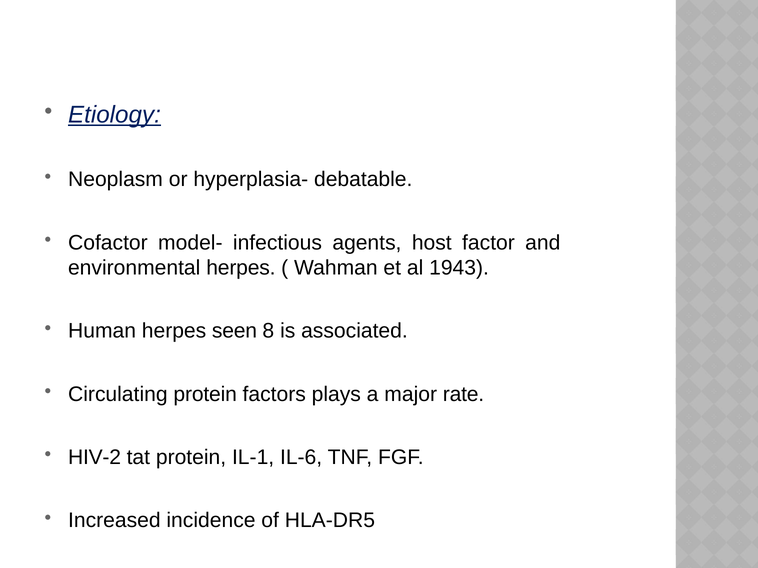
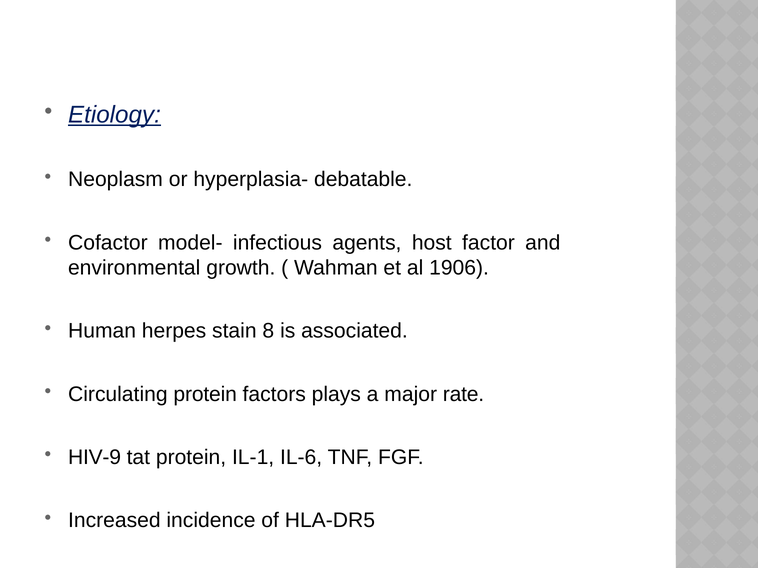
environmental herpes: herpes -> growth (241, 268)
1943: 1943 -> 1906 (459, 268)
seen: seen -> stain (234, 331)
HIV-2: HIV-2 -> HIV-9 (95, 458)
